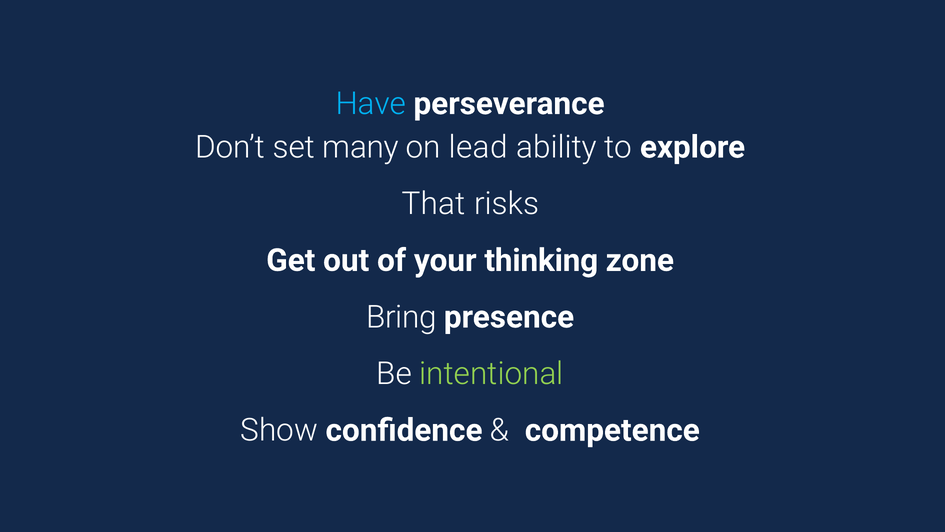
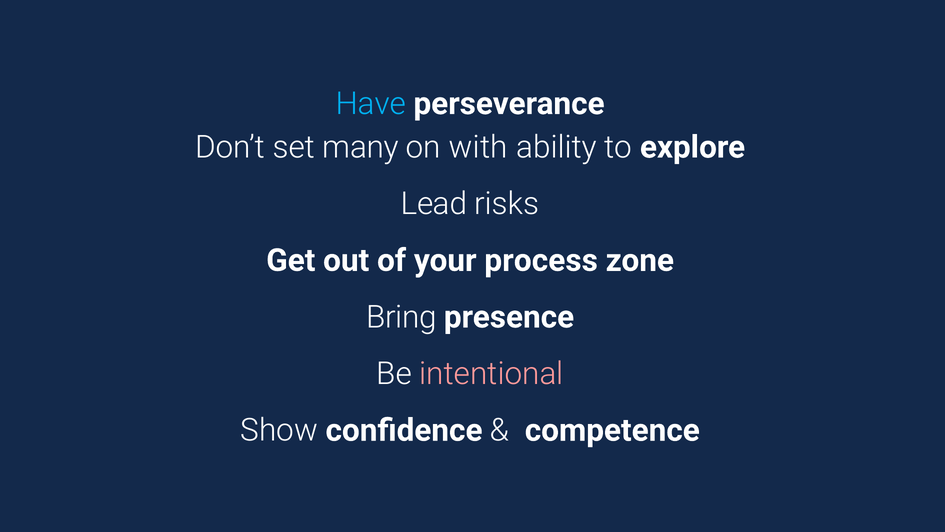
lead: lead -> with (478, 147)
That: That -> Lead (434, 204)
thinking: thinking -> process (541, 260)
intentional colour: light green -> pink (491, 373)
